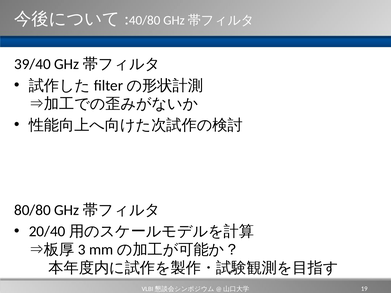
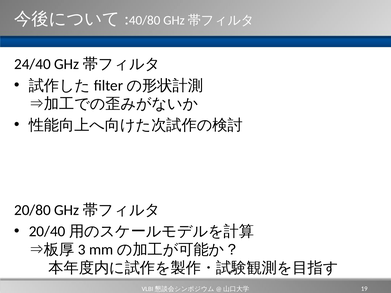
39/40: 39/40 -> 24/40 (32, 64)
80/80: 80/80 -> 20/80 (32, 210)
